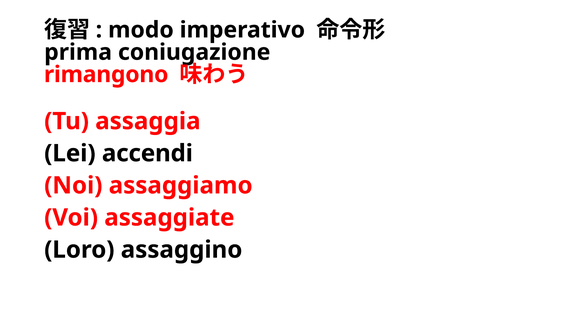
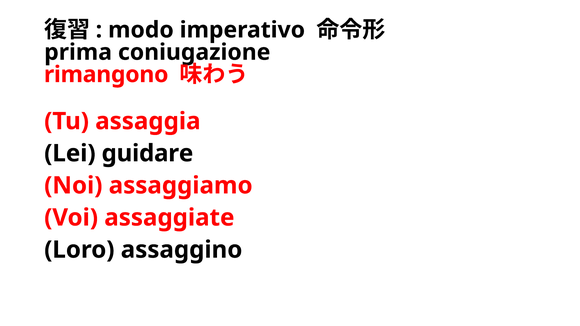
accendi: accendi -> guidare (147, 153)
